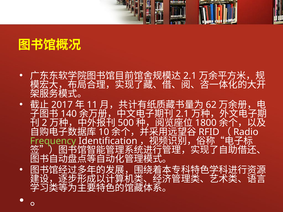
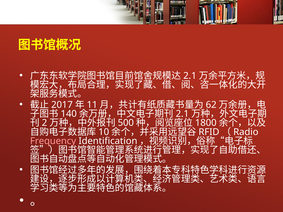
Frequency colour: light green -> pink (53, 141)
